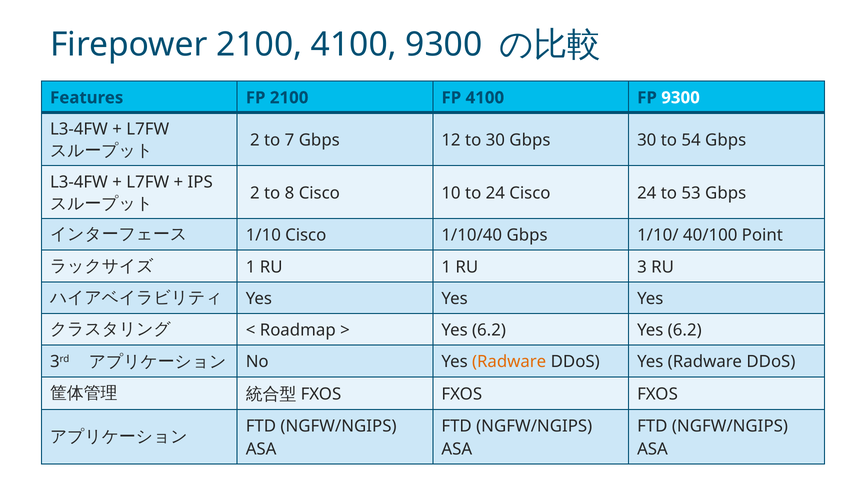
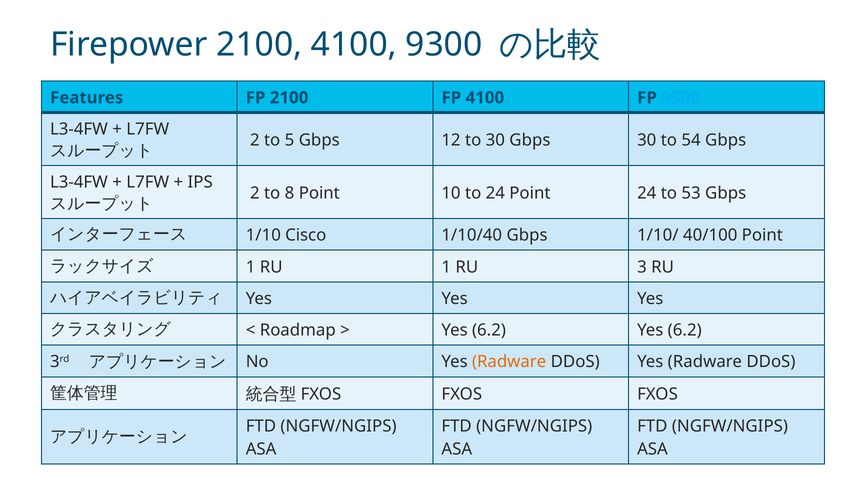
9300 colour: white -> light blue (681, 98)
7: 7 -> 5 (289, 140)
8 Cisco: Cisco -> Point (319, 193)
24 Cisco: Cisco -> Point (530, 193)
